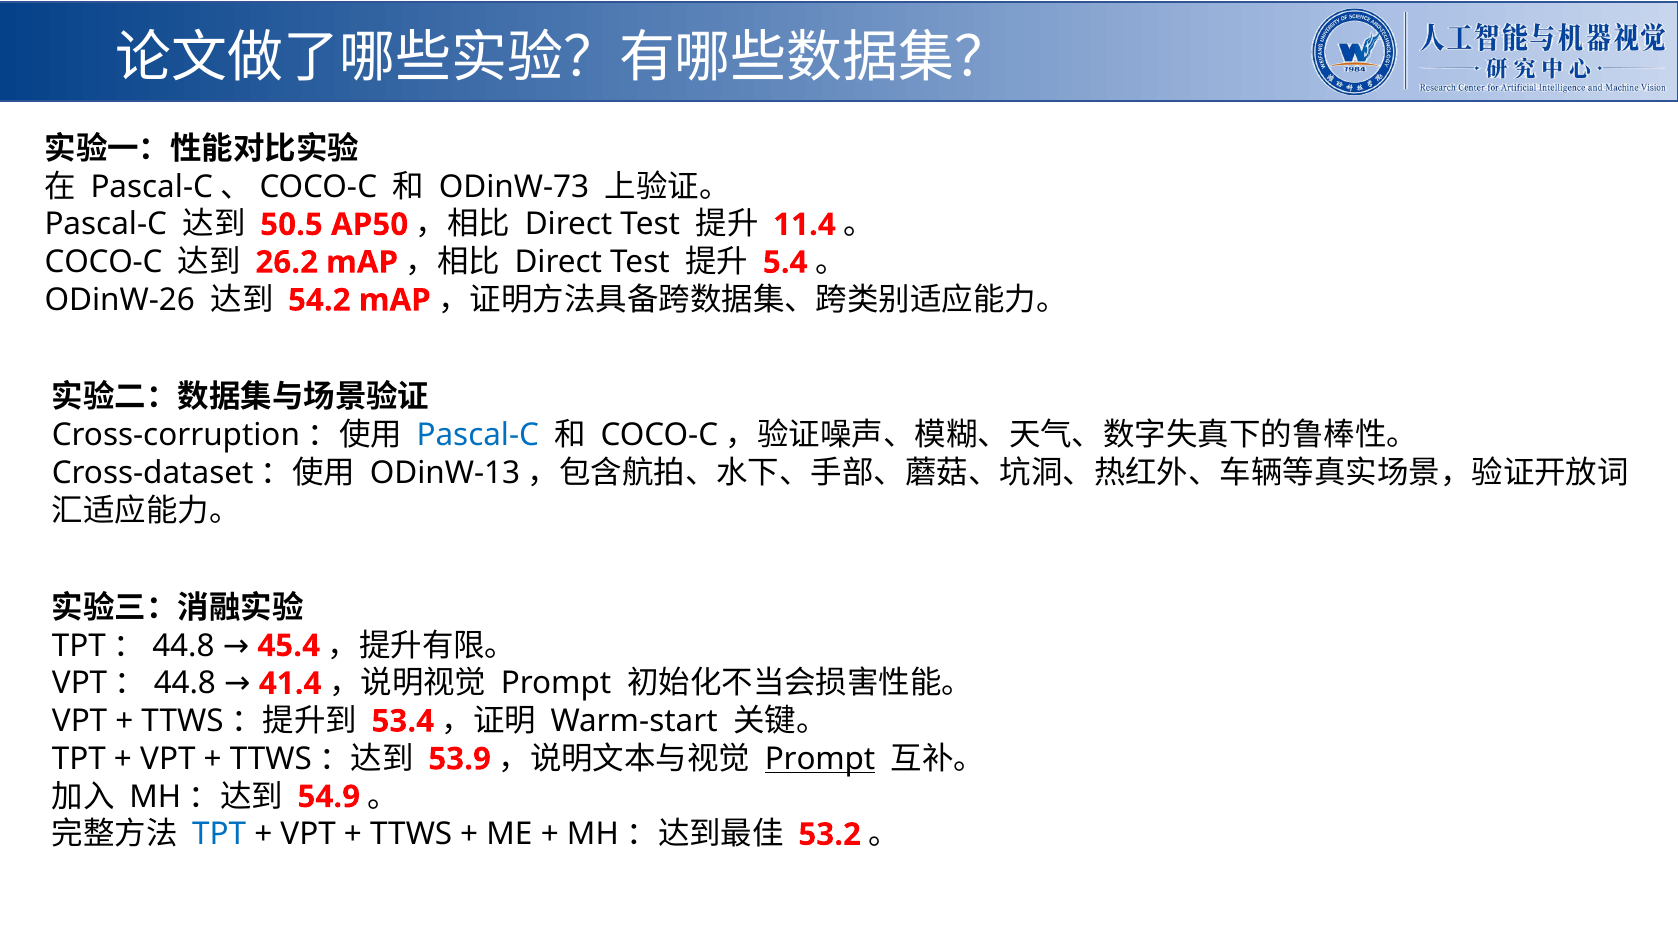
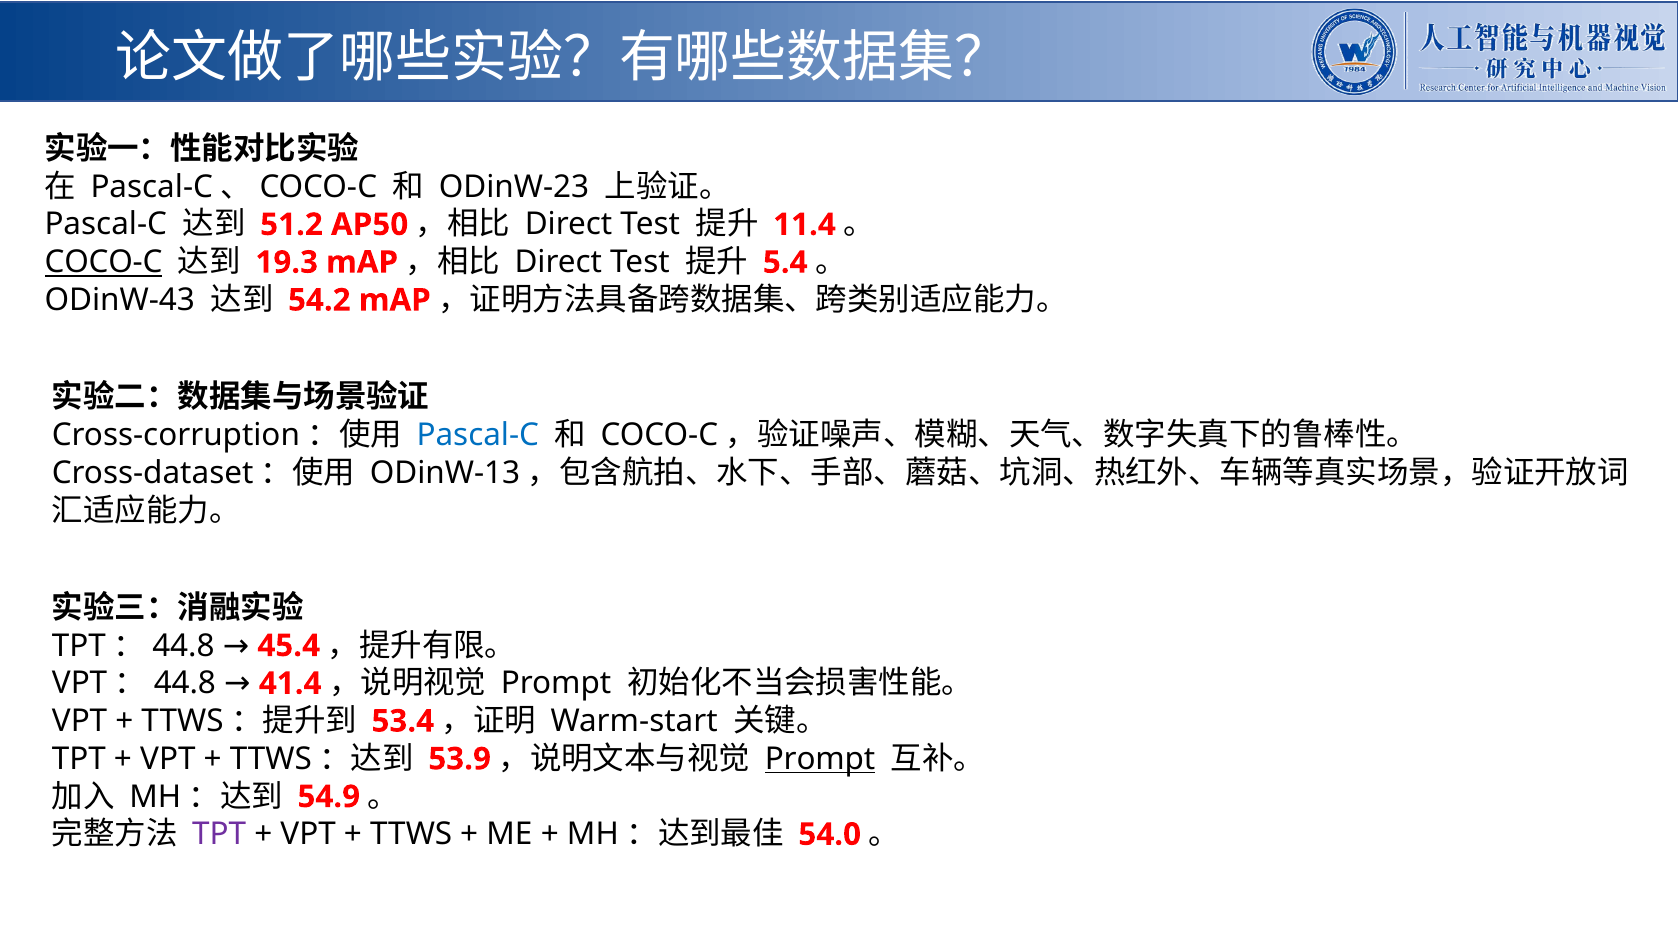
ODinW-73: ODinW-73 -> ODinW-23 (514, 187)
50.5: 50.5 -> 51.2 (292, 225)
COCO-C underline: none -> present (104, 262)
26.2: 26.2 -> 19.3 (287, 262)
ODinW-26: ODinW-26 -> ODinW-43 (120, 300)
TPT colour: blue -> purple (219, 834)
53.2: 53.2 -> 54.0 (830, 834)
